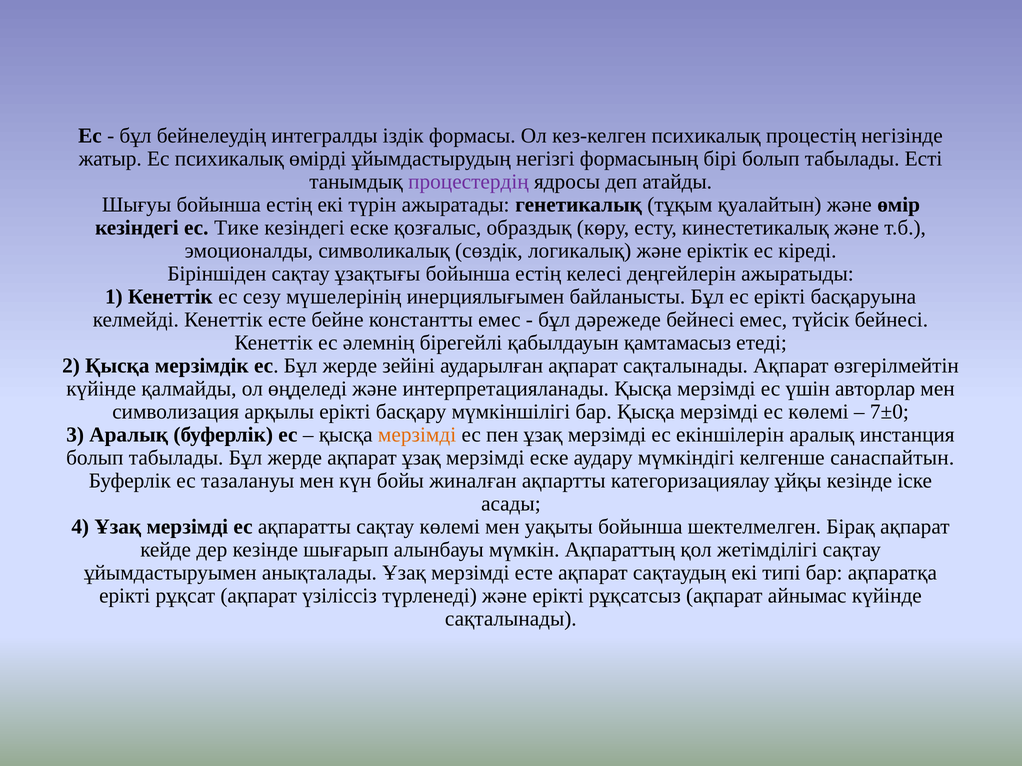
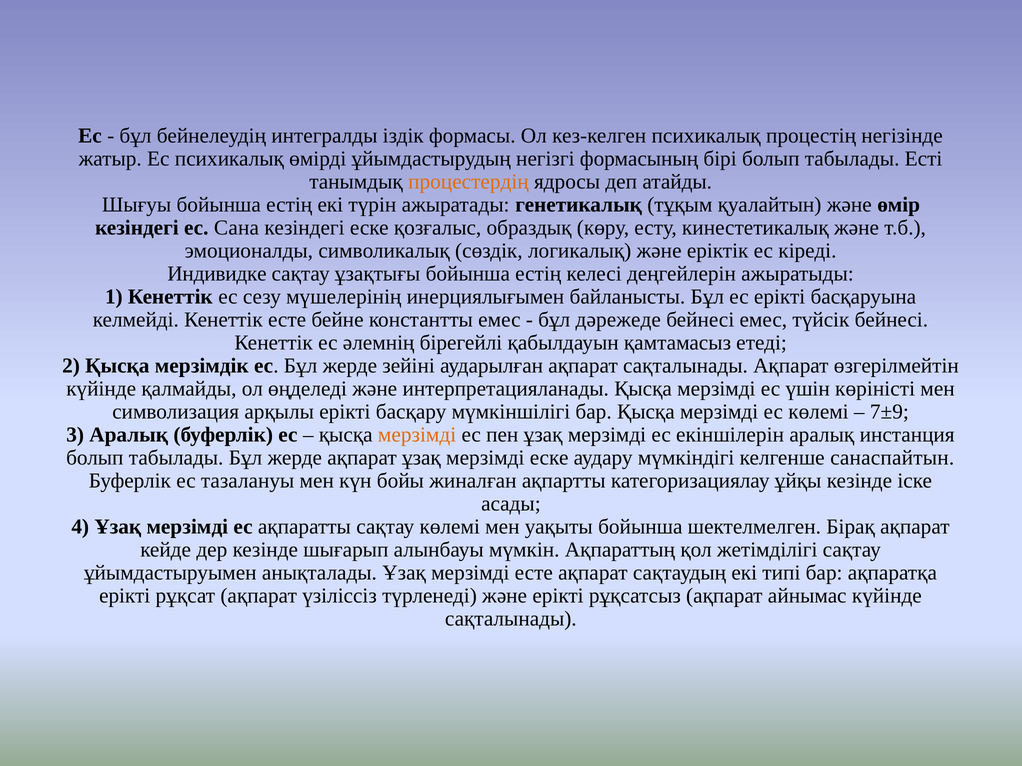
процестердің colour: purple -> orange (468, 182)
Тике: Тике -> Сана (237, 228)
Біріншіден: Біріншіден -> Индивидке (217, 274)
авторлар: авторлар -> көріністі (875, 389)
7±0: 7±0 -> 7±9 (889, 412)
